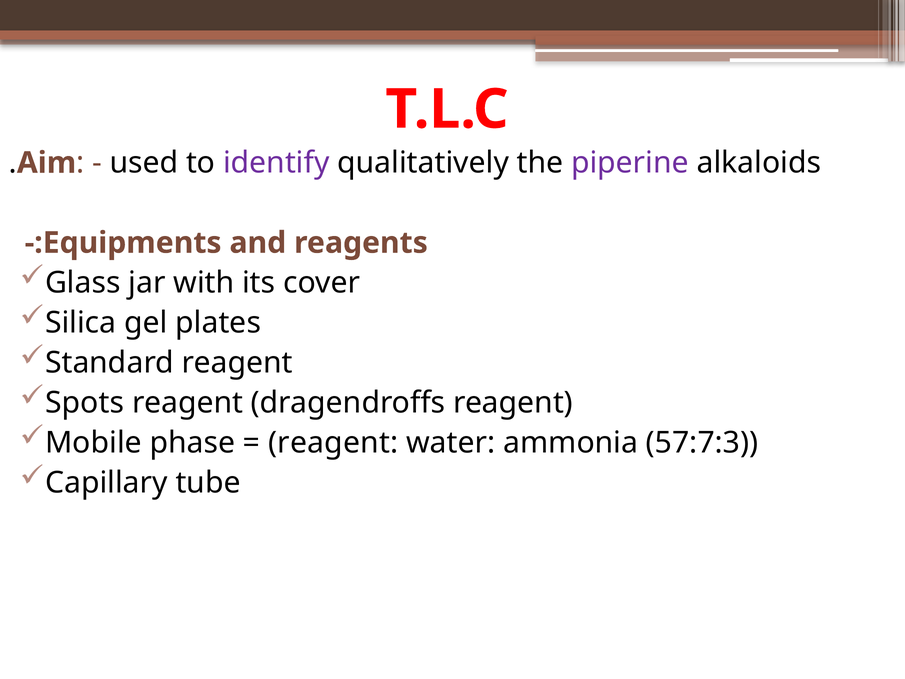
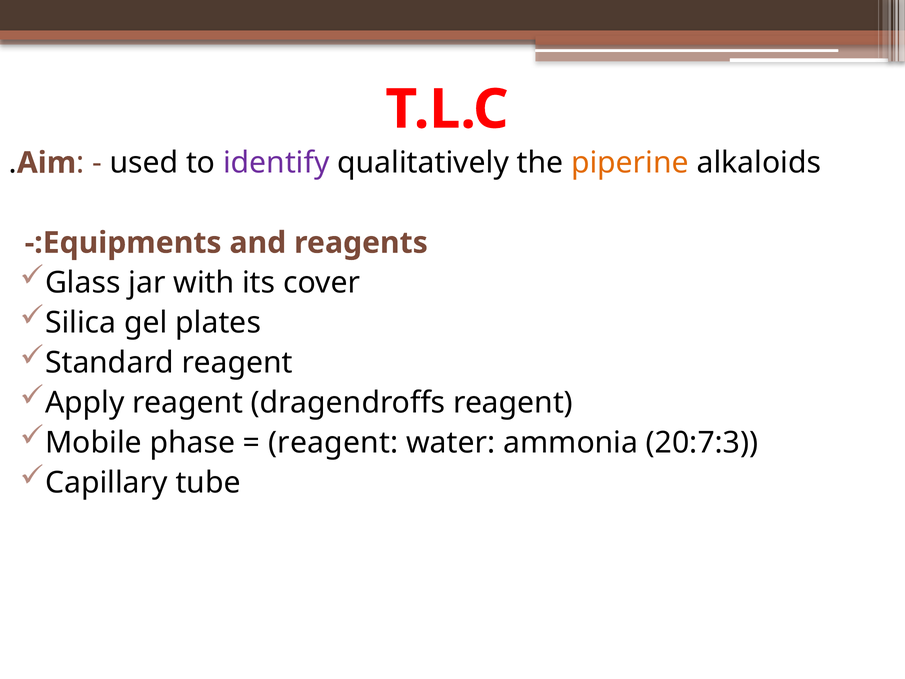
piperine colour: purple -> orange (630, 163)
Spots: Spots -> Apply (85, 403)
57:7:3: 57:7:3 -> 20:7:3 (702, 443)
